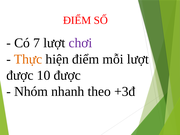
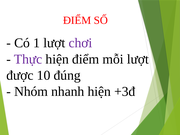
7: 7 -> 1 (37, 43)
Thực colour: orange -> purple (28, 59)
10 được: được -> đúng (67, 75)
nhanh theo: theo -> hiện (99, 92)
